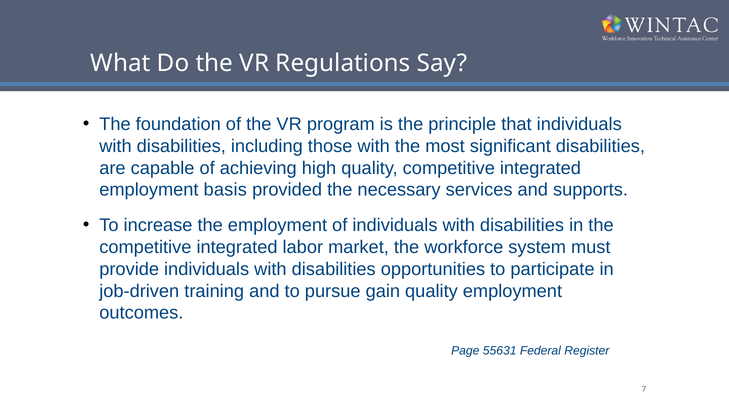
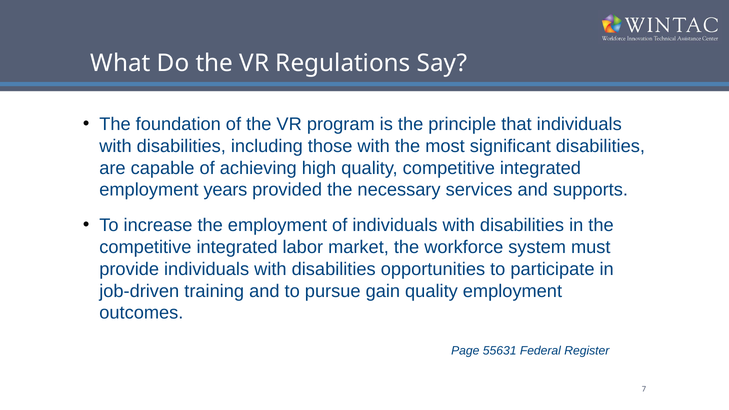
basis: basis -> years (225, 190)
